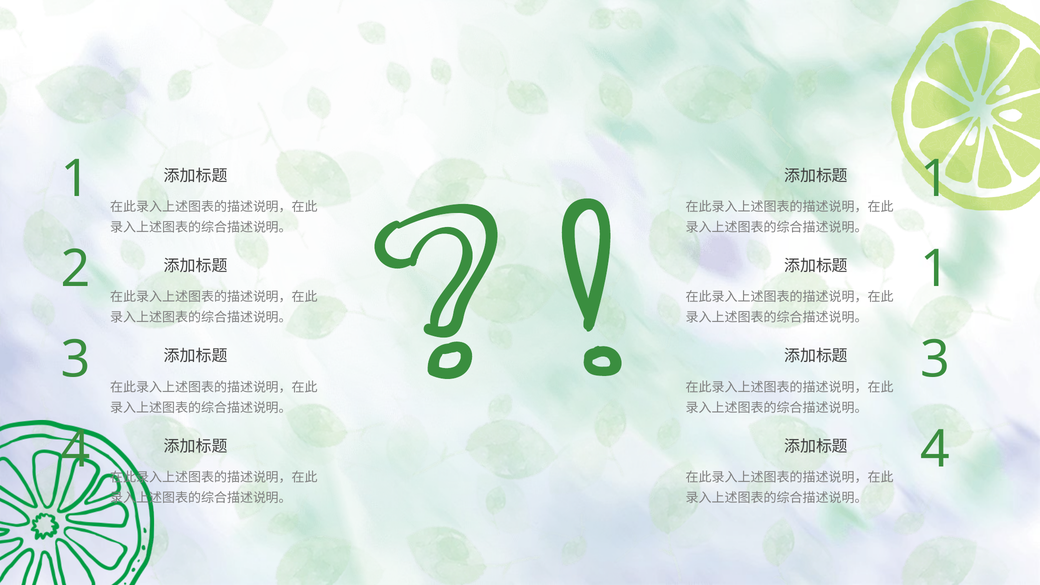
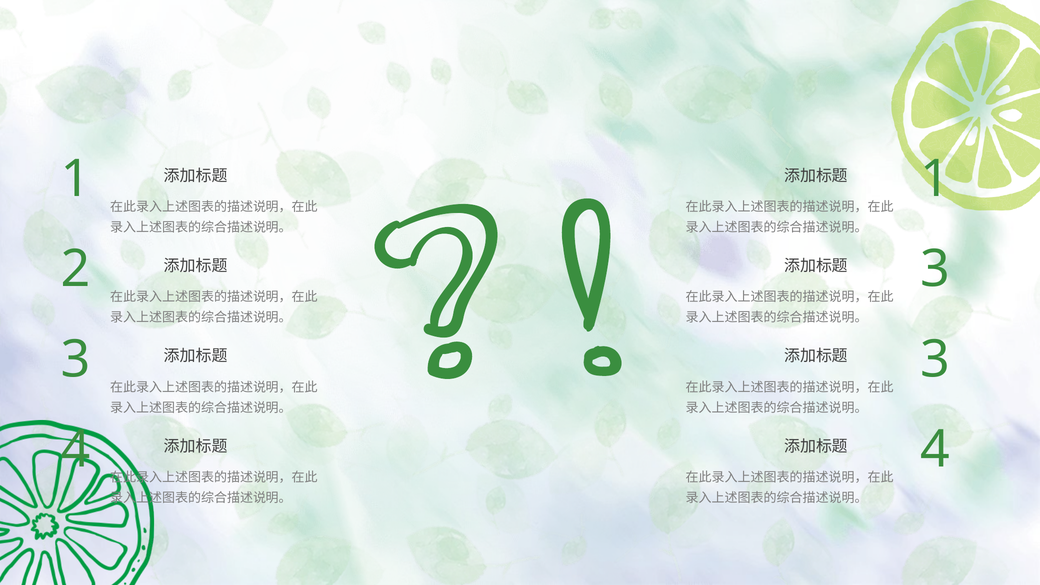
1: 1 -> 3 (935, 269)
